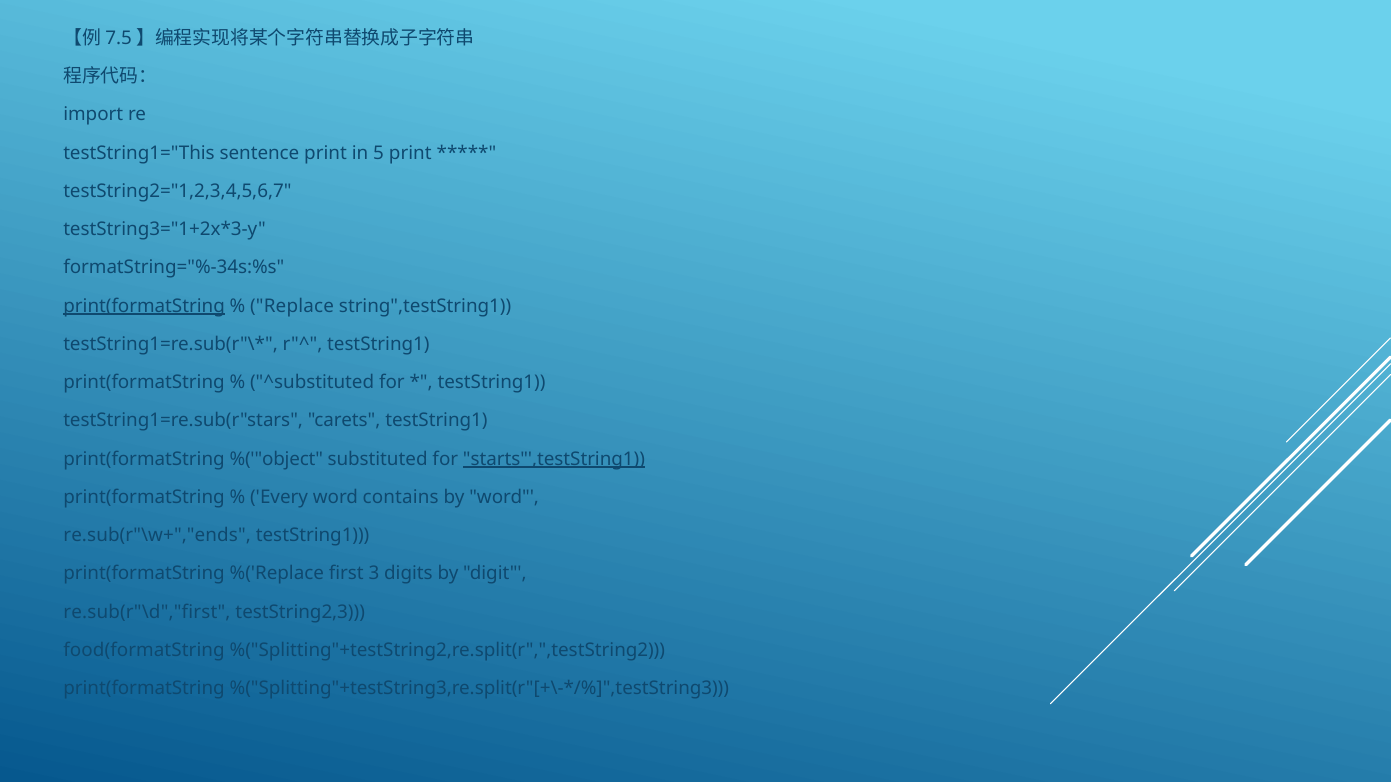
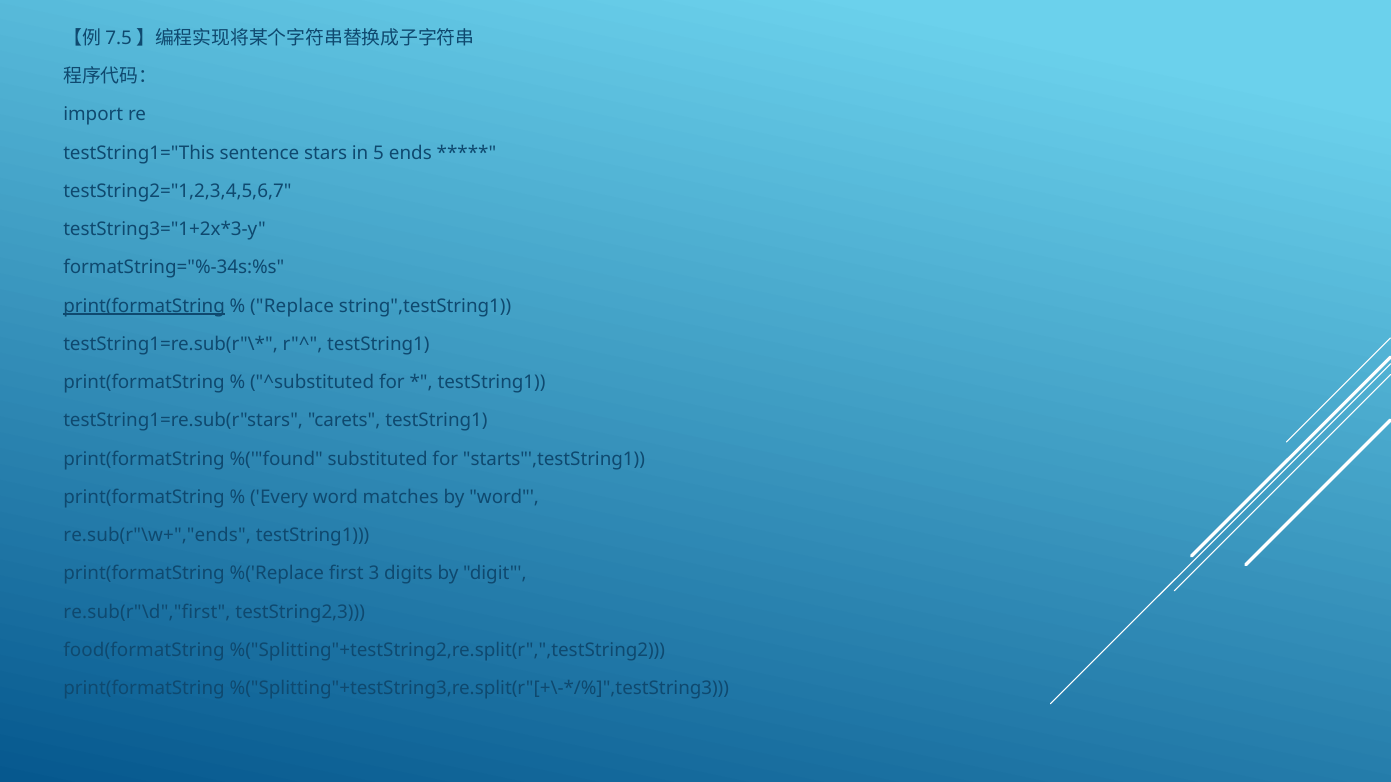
sentence print: print -> stars (326, 153)
5 print: print -> ends (410, 153)
%('"object: %('"object -> %('"found (276, 459)
starts"',testString1 underline: present -> none (554, 459)
contains: contains -> matches (401, 497)
